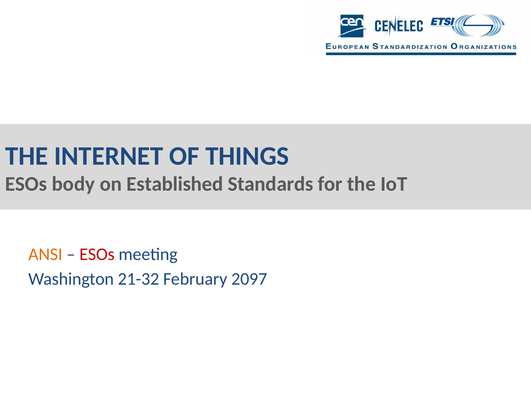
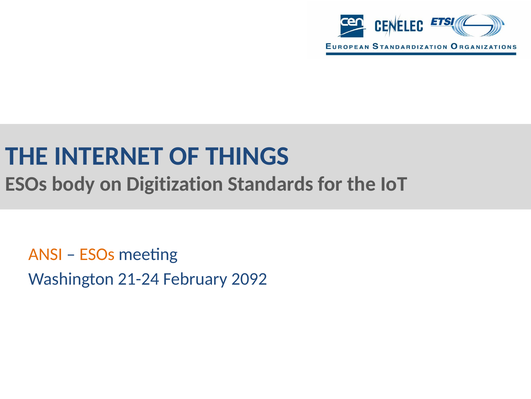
Established: Established -> Digitization (175, 184)
ESOs colour: red -> orange (97, 254)
21-32: 21-32 -> 21-24 (138, 278)
2097: 2097 -> 2092 (249, 278)
